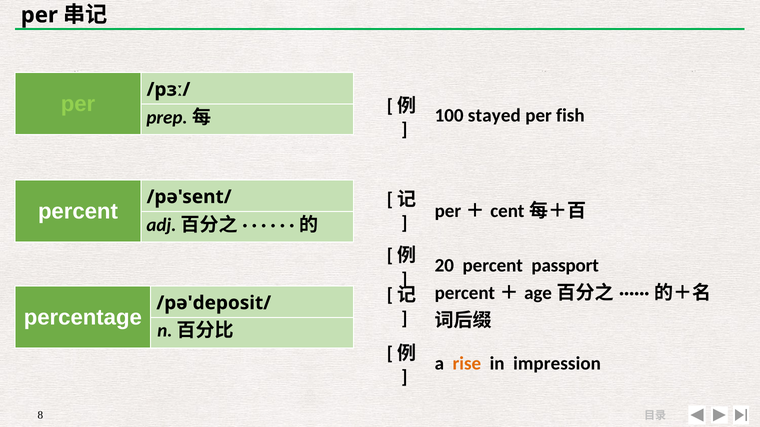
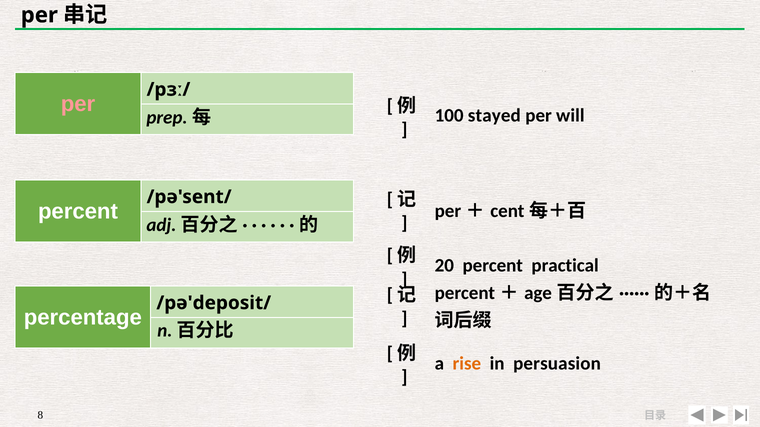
per colour: light green -> pink (78, 104)
fish: fish -> will (570, 116)
passport: passport -> practical (565, 266)
impression: impression -> persuasion (557, 364)
